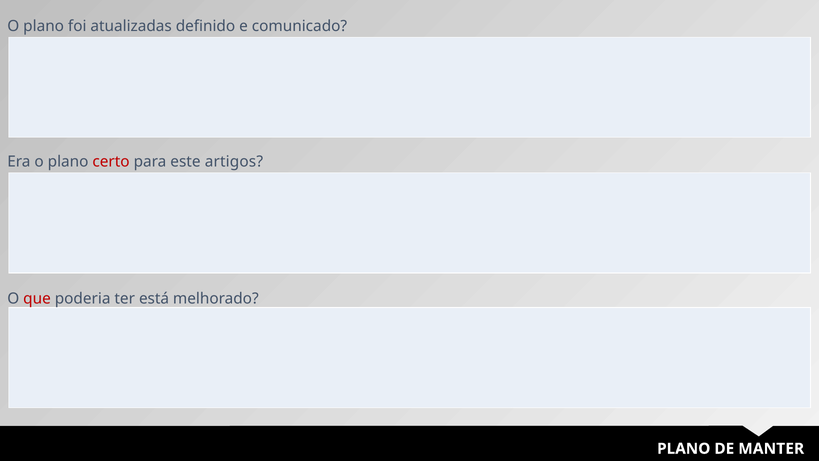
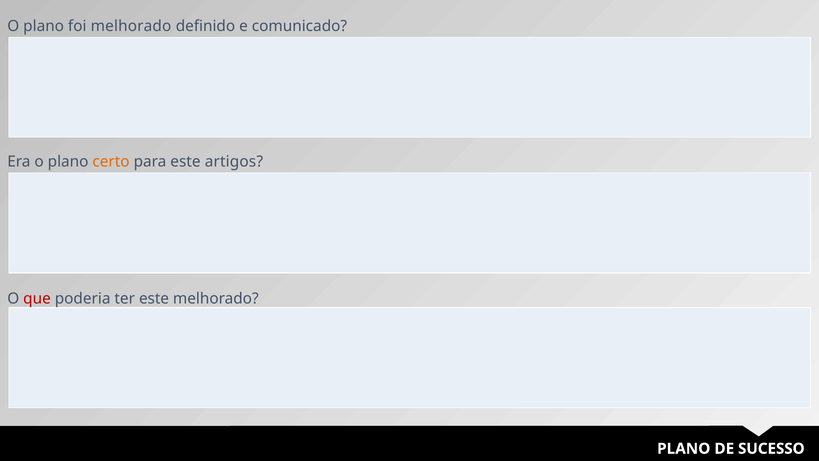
foi atualizadas: atualizadas -> melhorado (131, 26)
certo colour: red -> orange (111, 162)
ter está: está -> este (154, 298)
MANTER: MANTER -> SUCESSO (771, 448)
